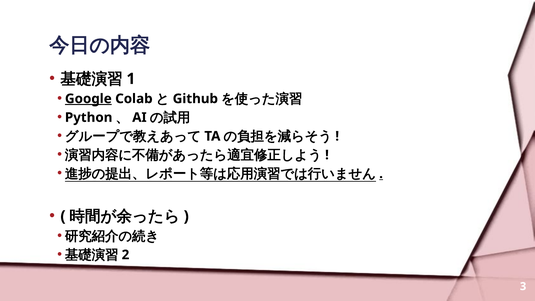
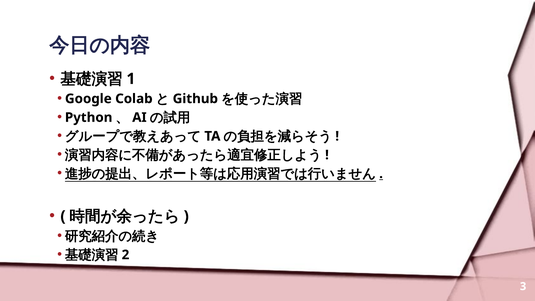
Google underline: present -> none (88, 99)
